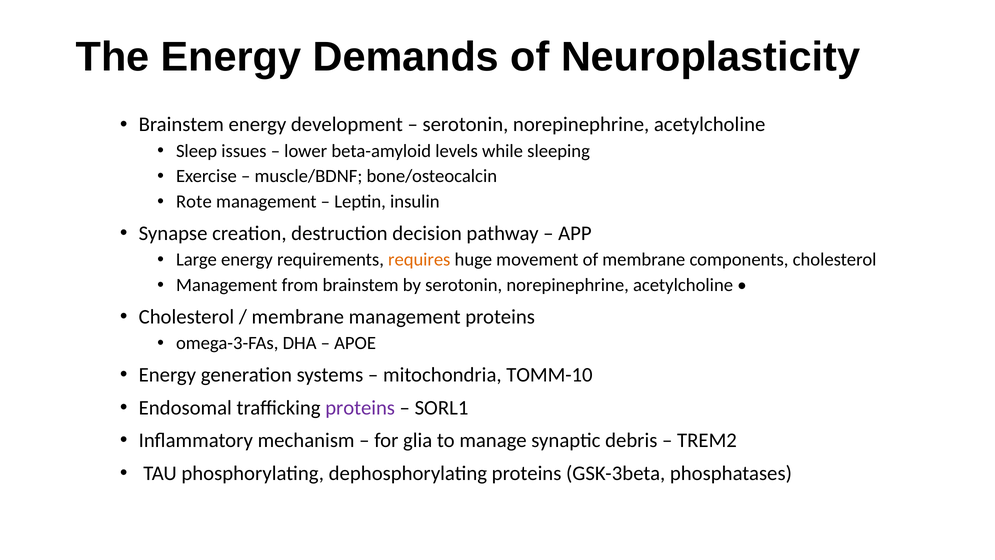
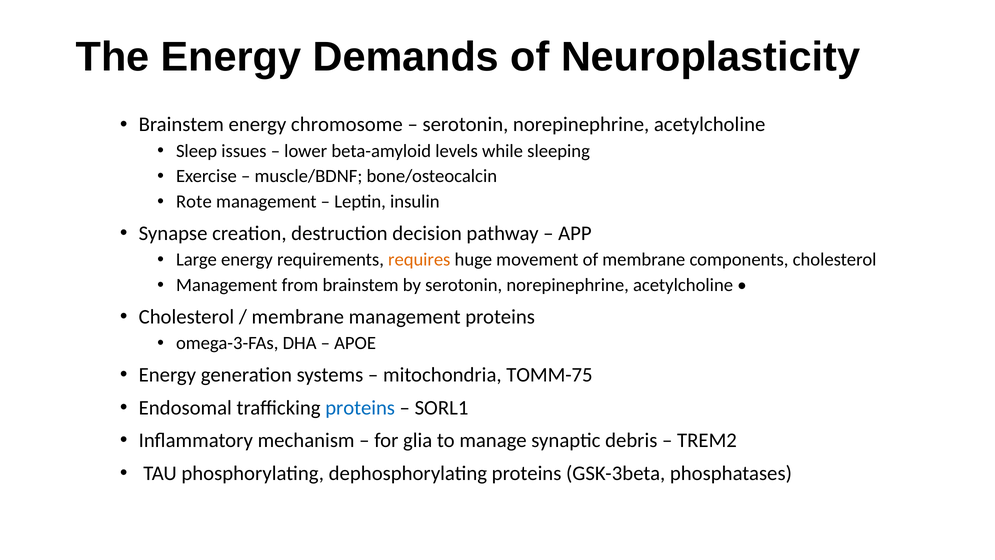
development: development -> chromosome (347, 124)
TOMM-10: TOMM-10 -> TOMM-75 (549, 375)
proteins colour: purple -> blue (360, 407)
